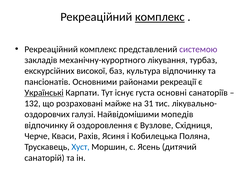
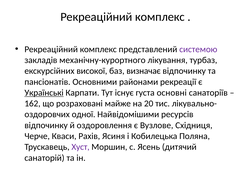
комплекс underline: present -> none (160, 17)
культура: культура -> визначає (144, 71)
132: 132 -> 162 (32, 104)
31: 31 -> 20 (149, 104)
галузі: галузі -> одної (84, 115)
мопедів: мопедів -> ресурсів (177, 115)
Хуст colour: blue -> purple (81, 147)
